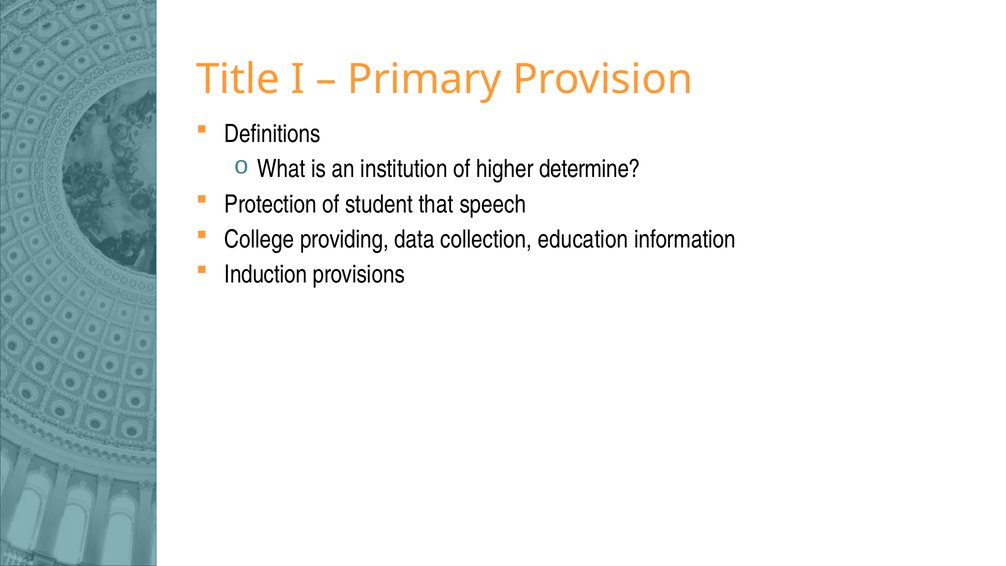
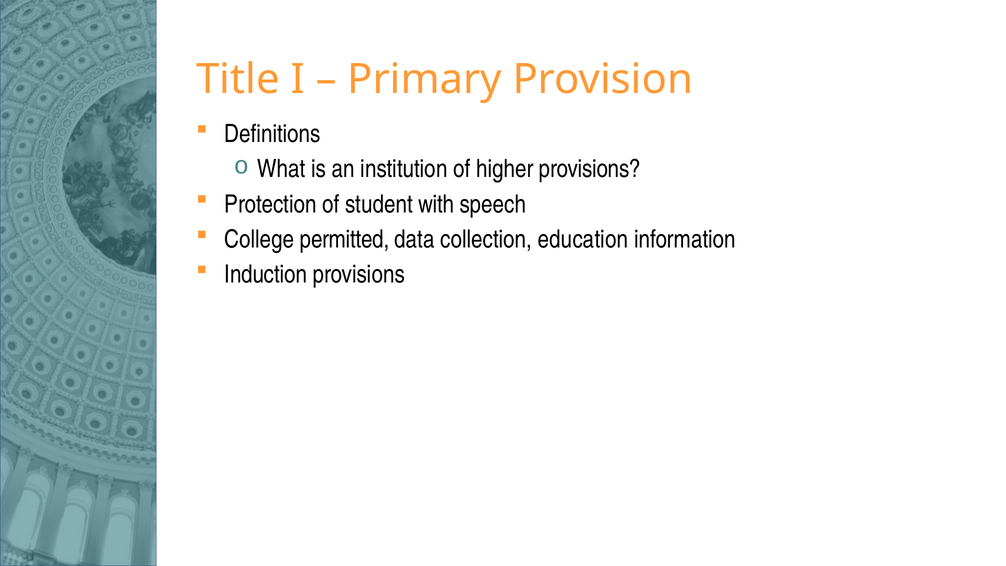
higher determine: determine -> provisions (590, 169)
that: that -> with (436, 204)
providing: providing -> permitted (345, 239)
